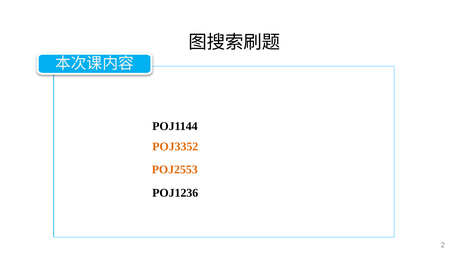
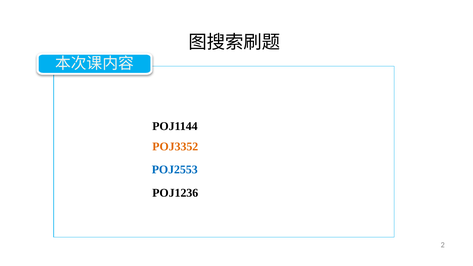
POJ2553 colour: orange -> blue (175, 170)
